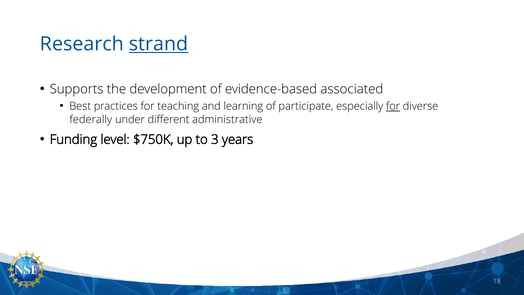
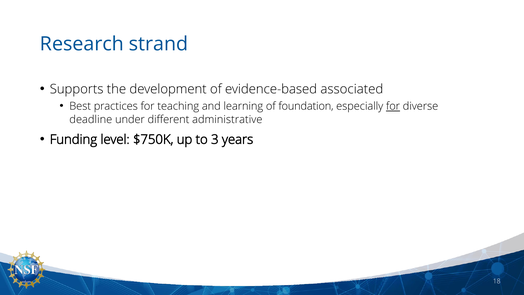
strand underline: present -> none (159, 44)
participate: participate -> foundation (306, 106)
federally: federally -> deadline (91, 119)
